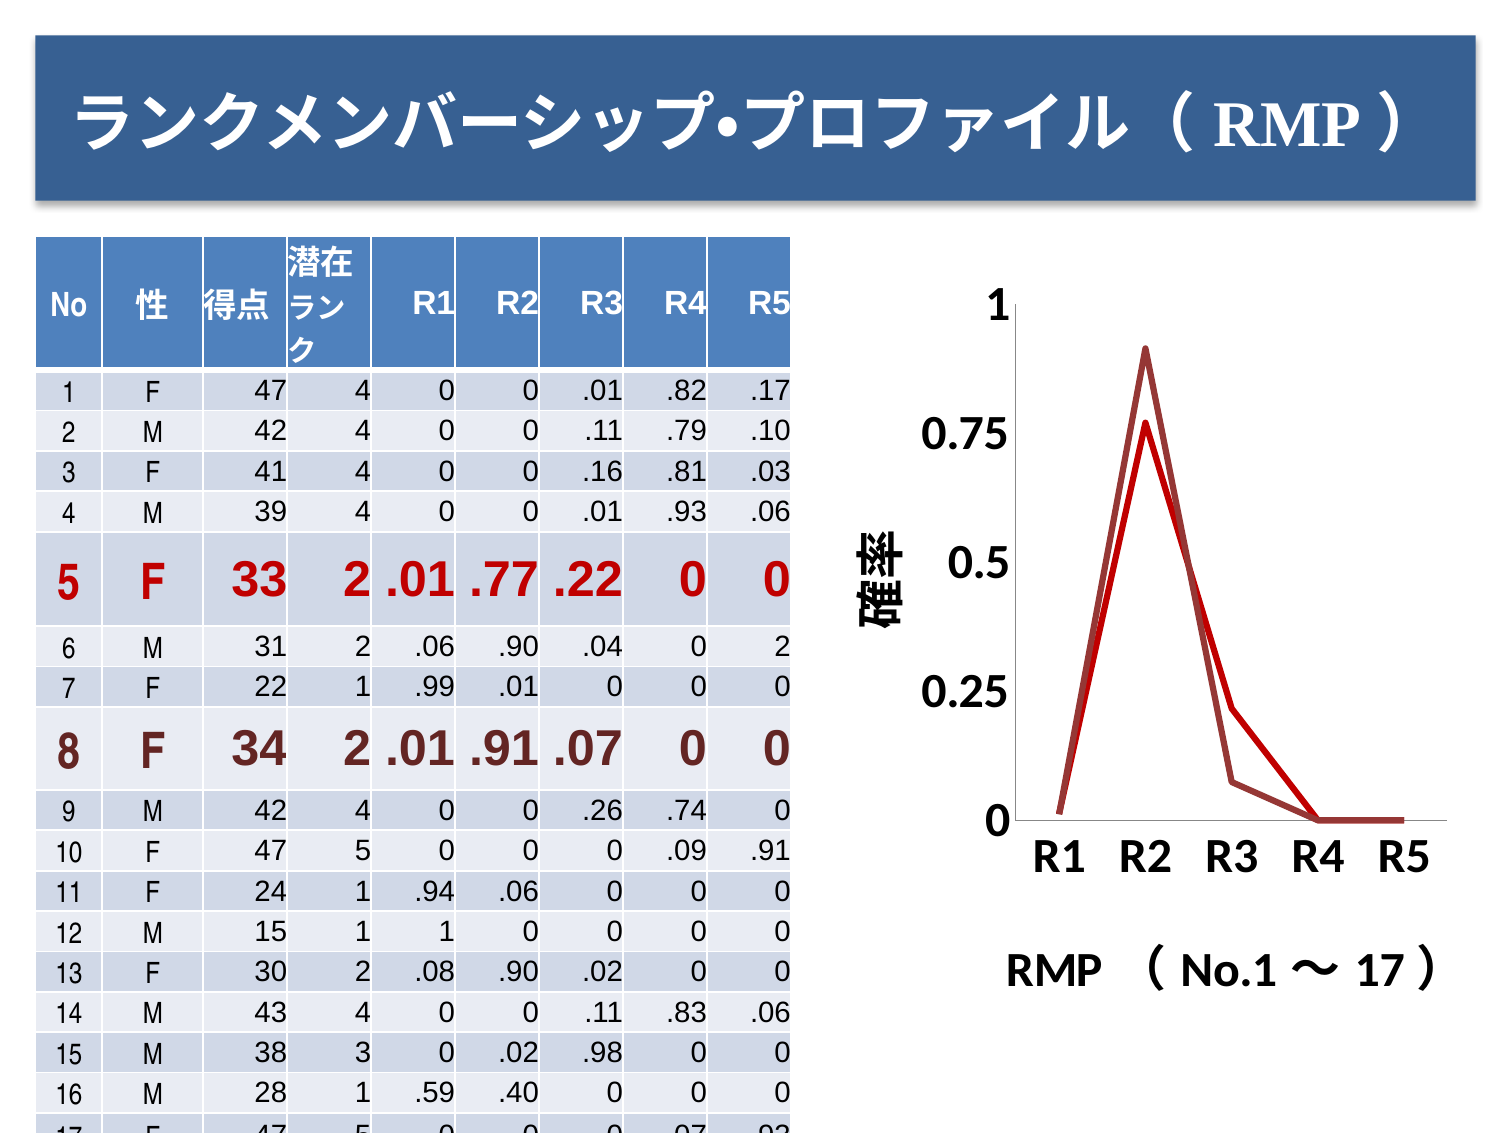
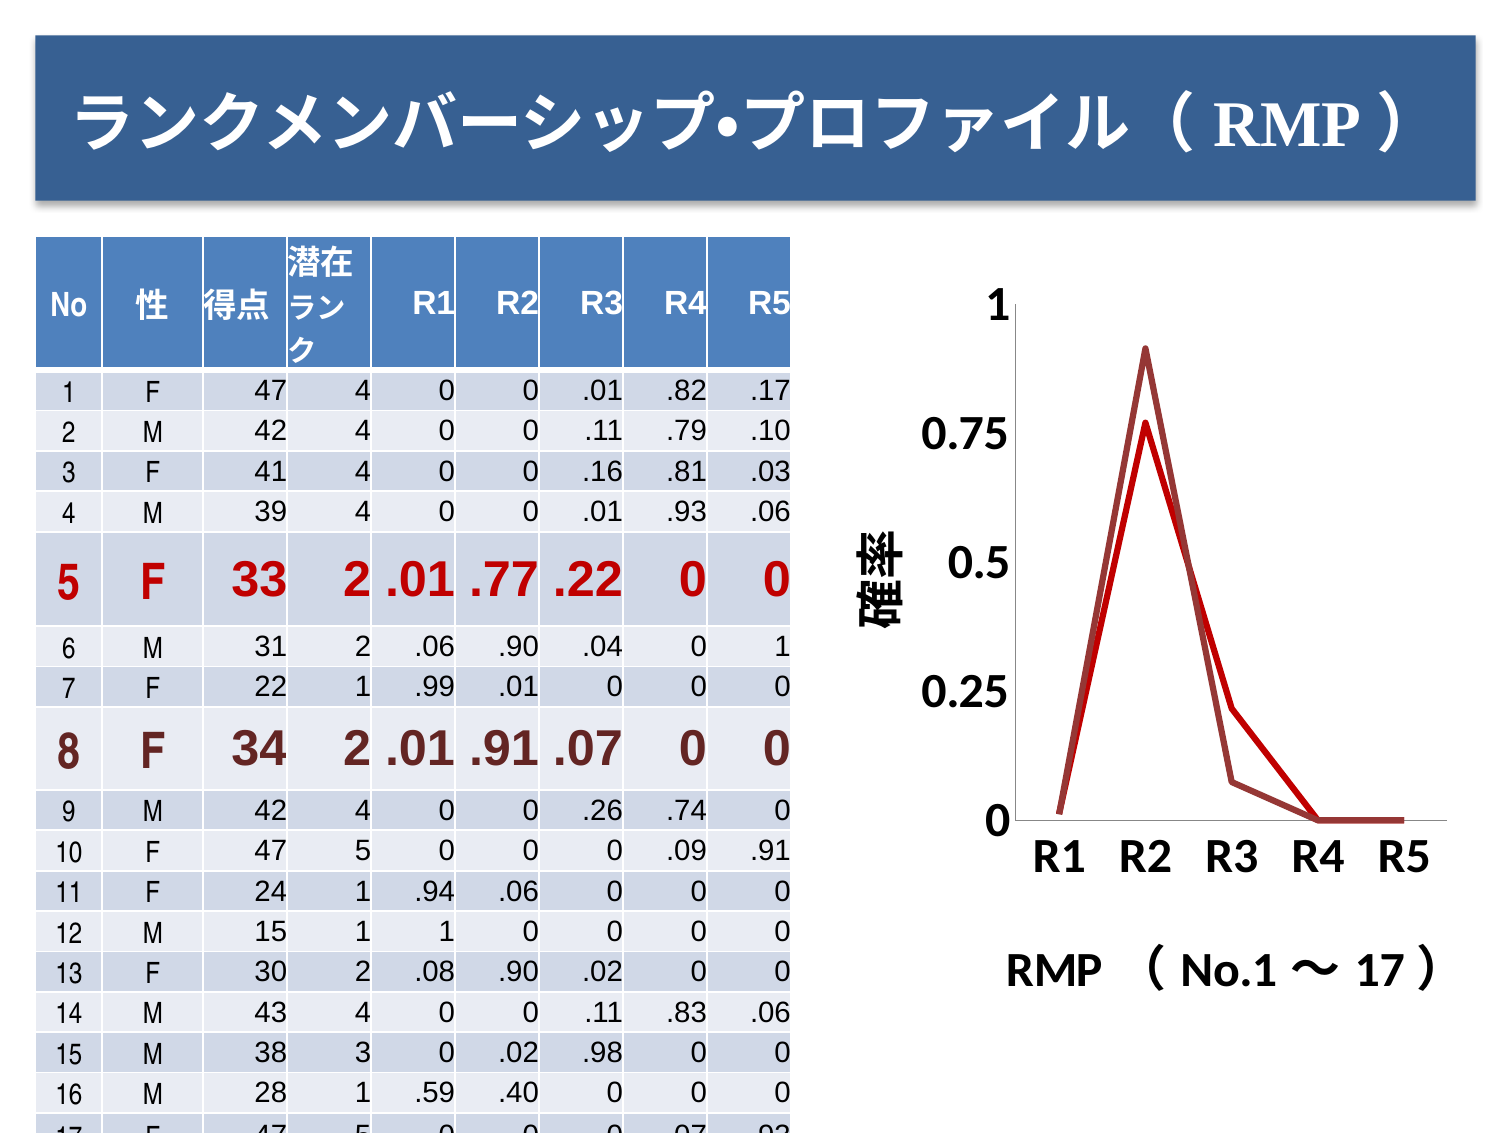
0 2: 2 -> 1 (783, 647)
